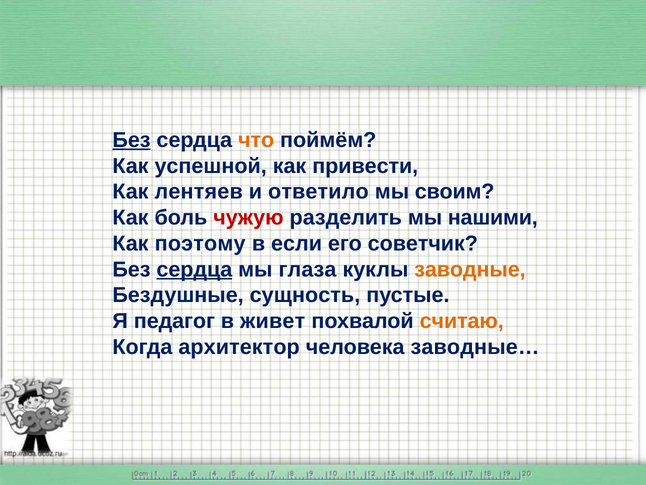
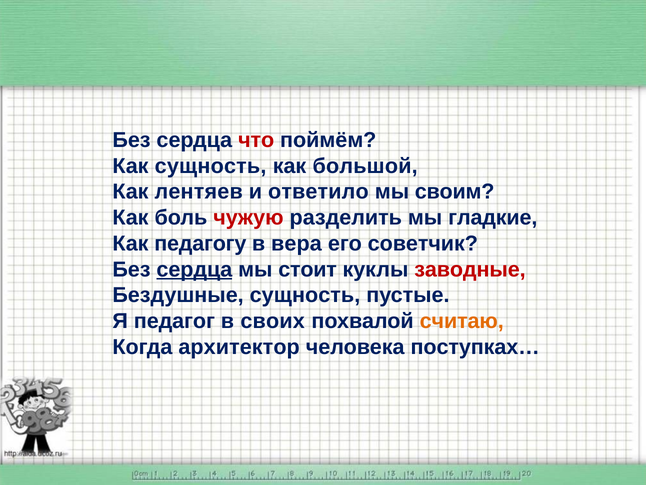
Без underline: present -> none (131, 140)
что colour: orange -> red (256, 140)
Как успешной: успешной -> сущность (211, 166)
привести: привести -> большой (365, 166)
нашими: нашими -> гладкие (493, 217)
поэтому: поэтому -> педагогу (200, 243)
если: если -> вера (296, 243)
глаза: глаза -> стоит (308, 269)
заводные colour: orange -> red (470, 269)
живет: живет -> своих (273, 321)
заводные…: заводные… -> поступках… (475, 347)
